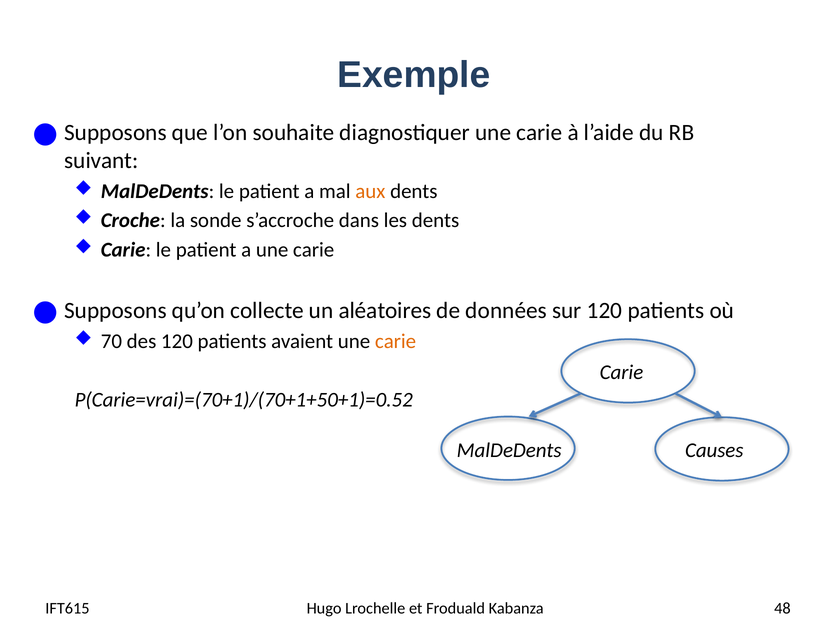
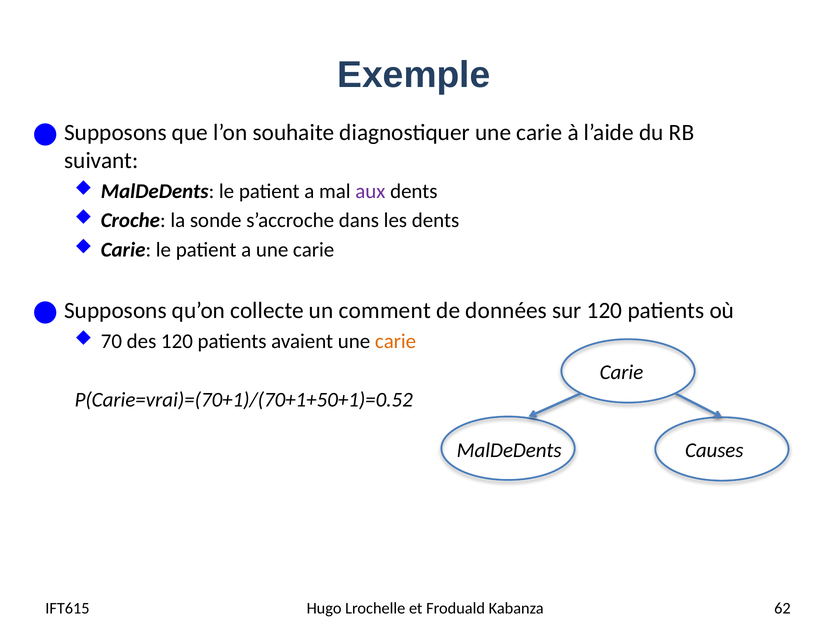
aux colour: orange -> purple (370, 191)
aléatoires: aléatoires -> comment (385, 310)
48: 48 -> 62 (782, 608)
